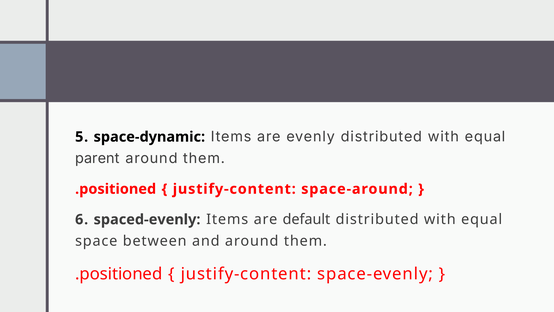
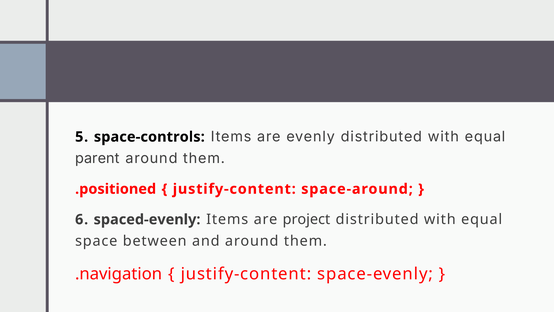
space-dynamic: space-dynamic -> space-controls (149, 137)
default: default -> project (306, 219)
.positioned: .positioned -> .navigation (119, 274)
